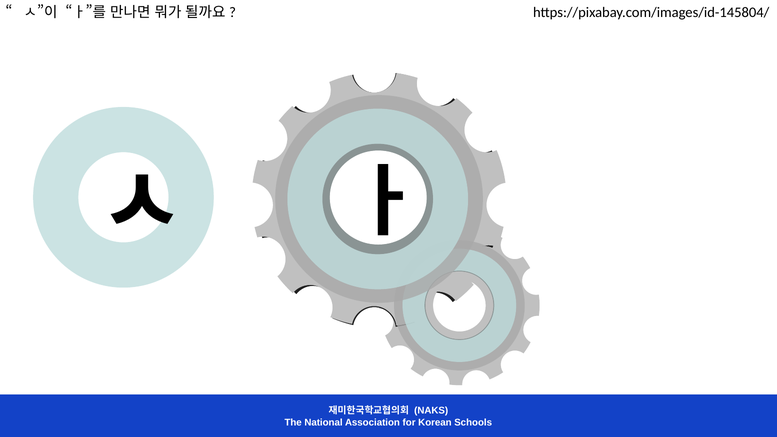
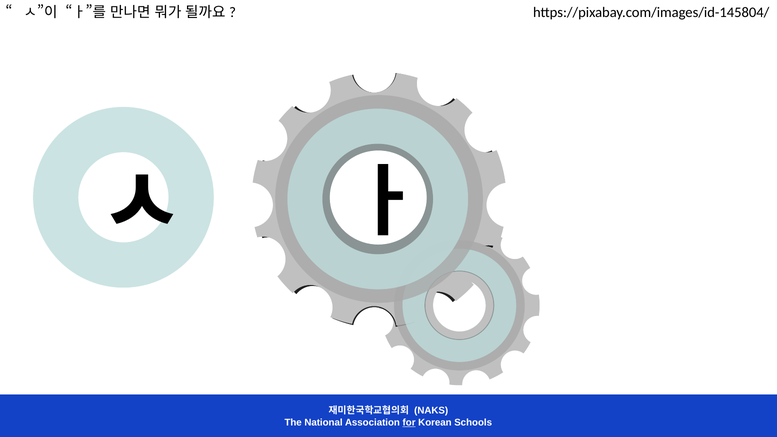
for underline: none -> present (409, 422)
